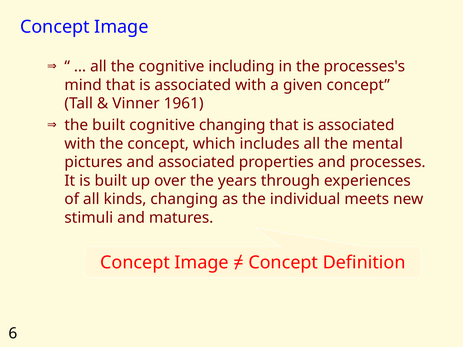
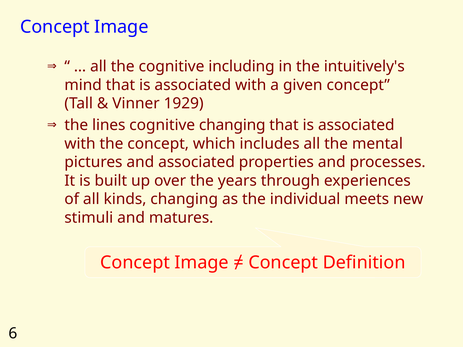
processes's: processes's -> intuitively's (364, 67)
1961: 1961 -> 1929 (184, 104)
the built: built -> lines (109, 125)
